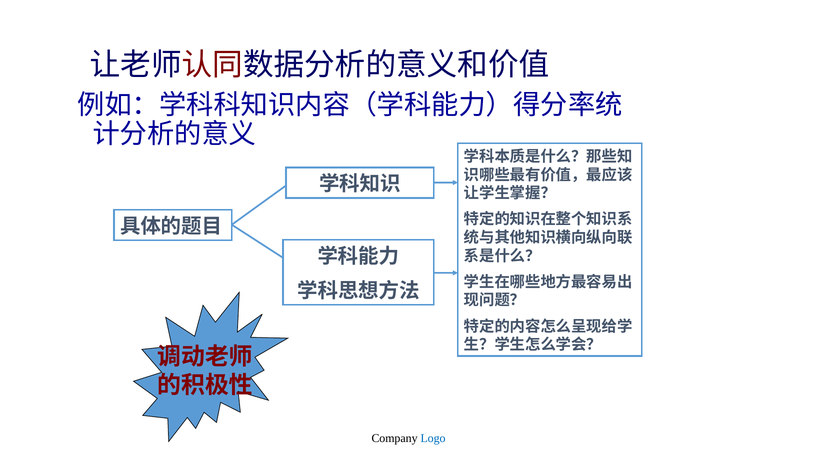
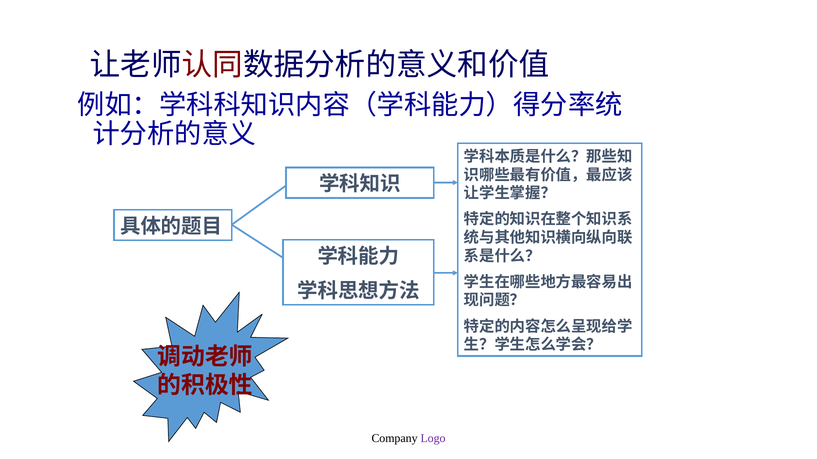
Logo colour: blue -> purple (433, 439)
